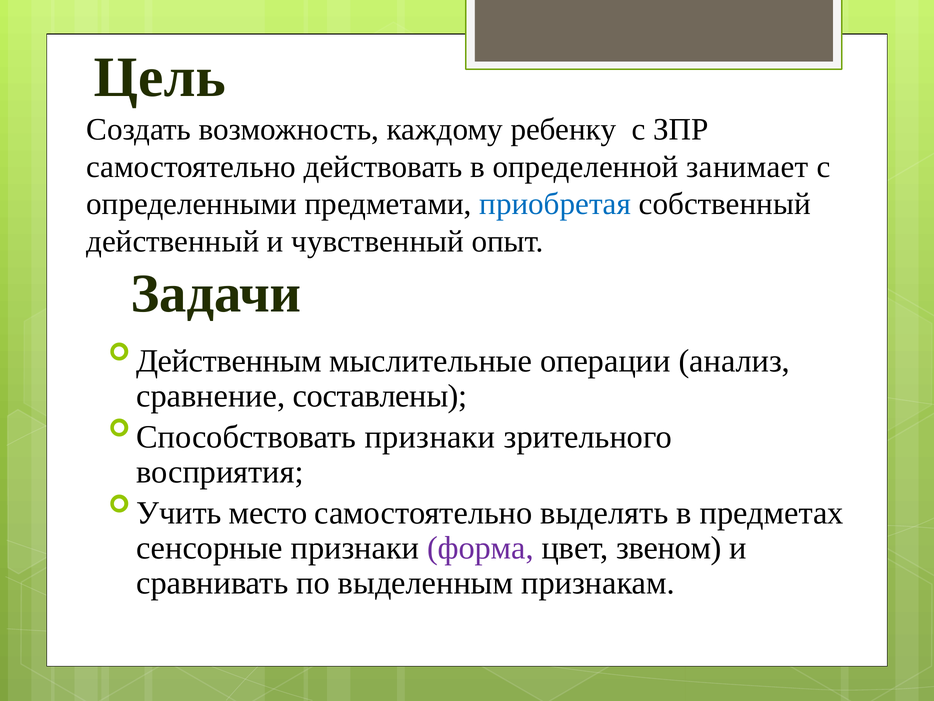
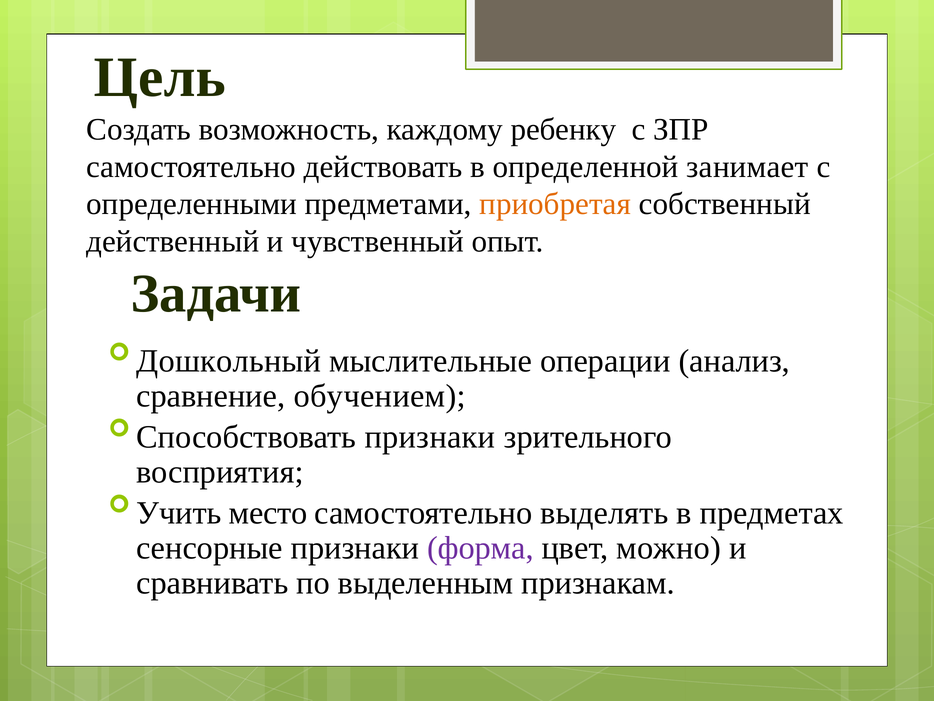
приобретая colour: blue -> orange (555, 204)
Действенным: Действенным -> Дошкольный (229, 361)
составлены: составлены -> обучением (380, 396)
звеном: звеном -> можно (669, 548)
